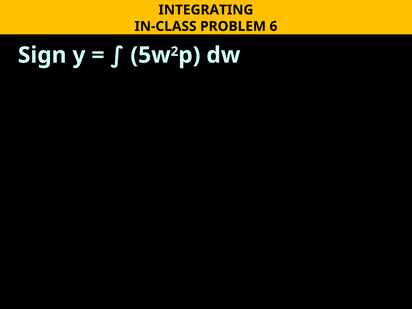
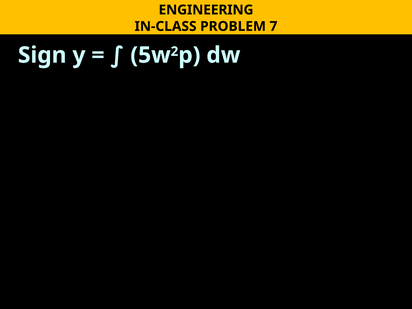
INTEGRATING: INTEGRATING -> ENGINEERING (206, 10)
6: 6 -> 7 (273, 26)
